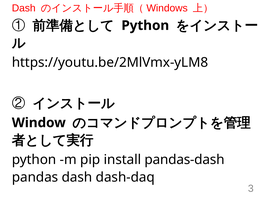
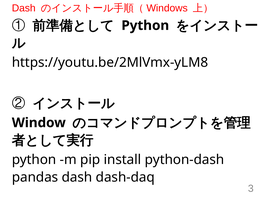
pandas-dash: pandas-dash -> python-dash (184, 159)
